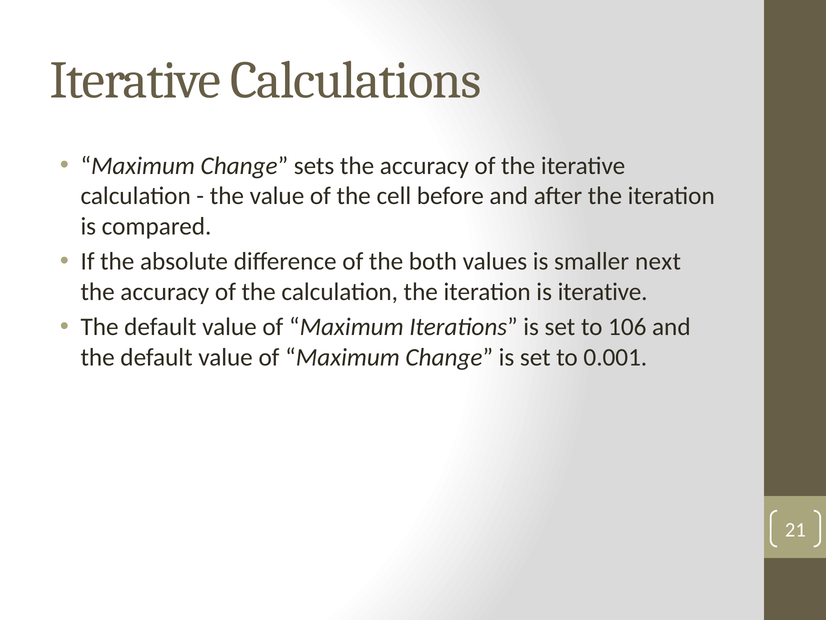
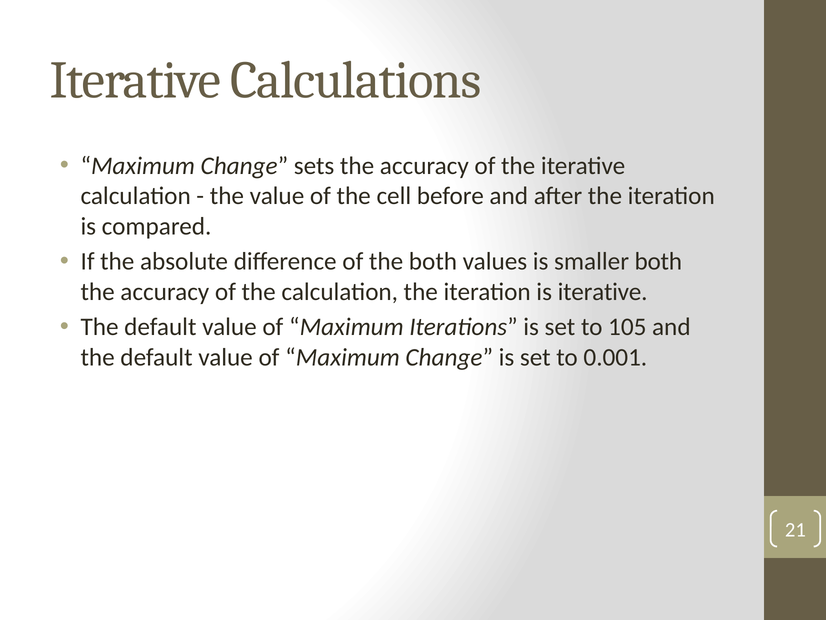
smaller next: next -> both (658, 261)
106: 106 -> 105 (627, 327)
